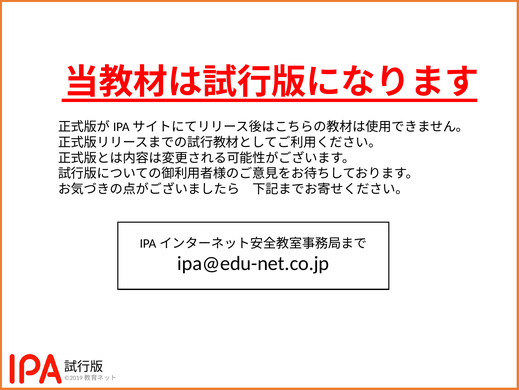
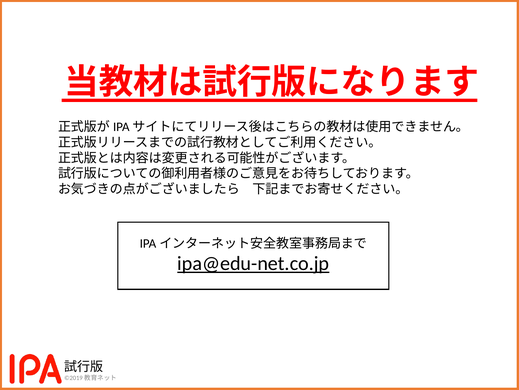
ipa@edu-net.co.jp underline: none -> present (253, 263)
